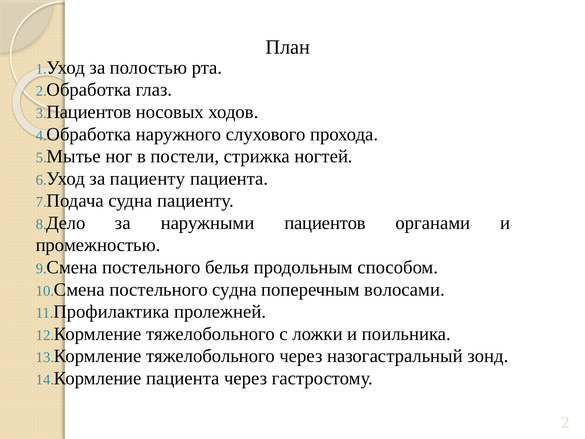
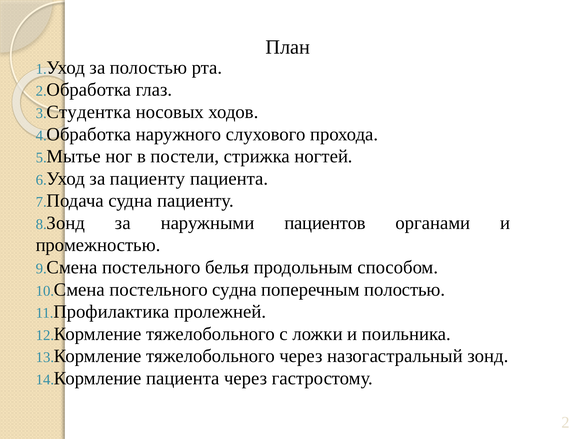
Пациентов: Пациентов -> Студентка (89, 112)
Дело: Дело -> Зонд (66, 223)
поперечным волосами: волосами -> полостью (405, 289)
